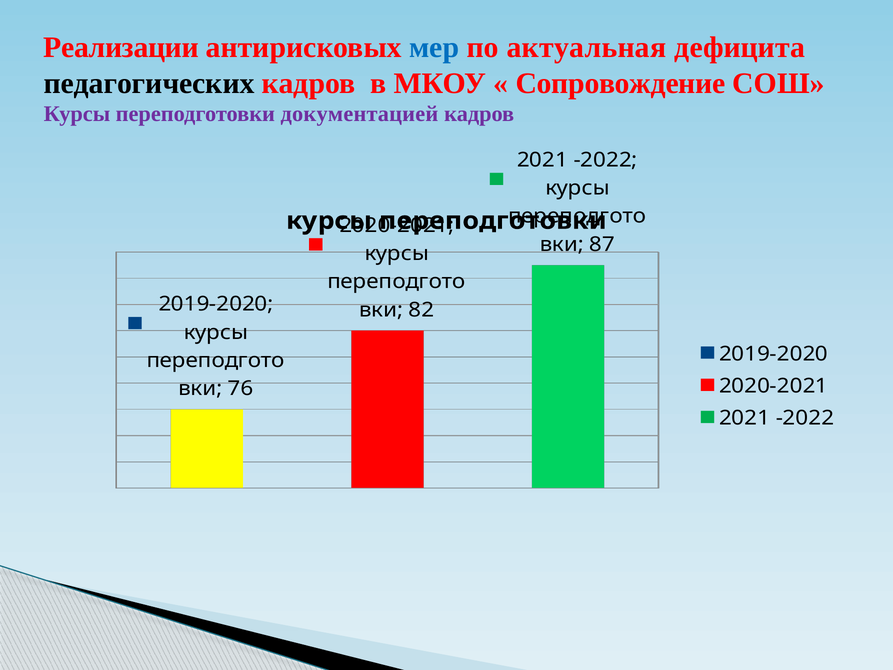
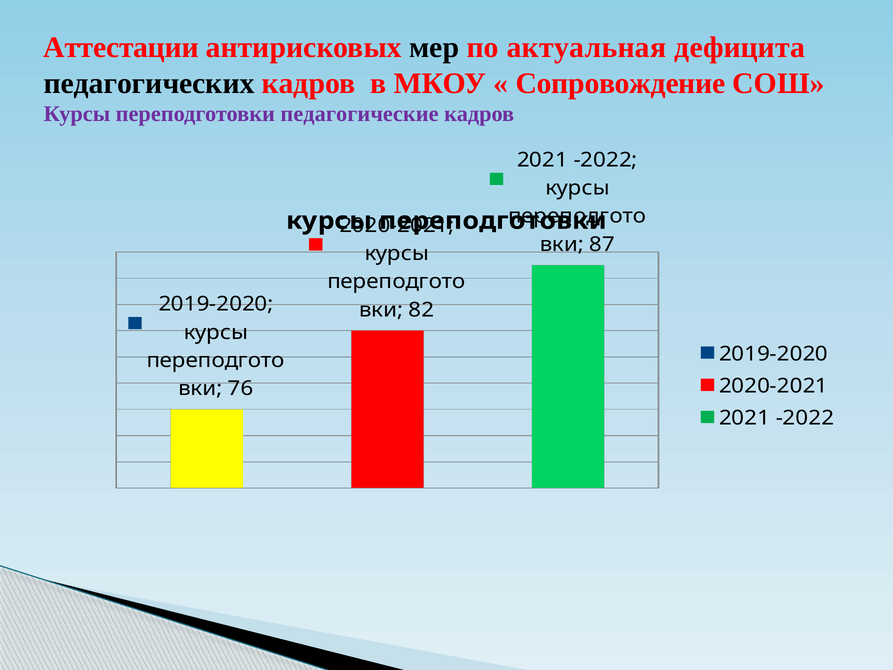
Реализации: Реализации -> Аттестации (121, 48)
мер colour: blue -> black (434, 48)
документацией: документацией -> педагогические (360, 114)
